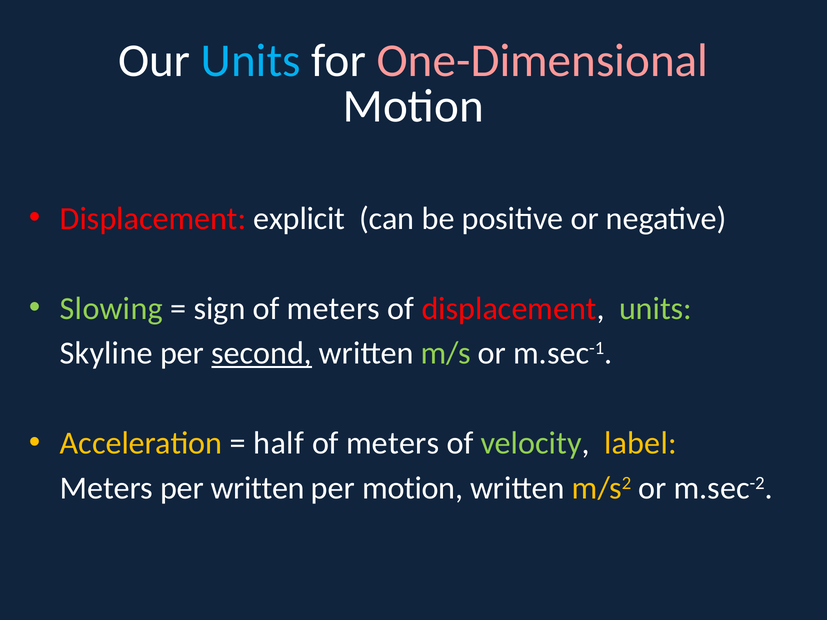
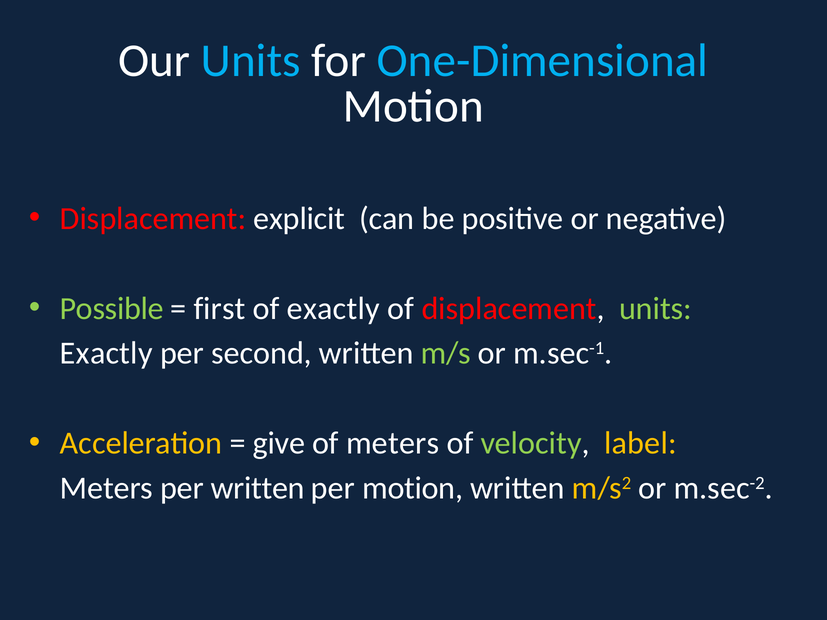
One-Dimensional colour: pink -> light blue (542, 61)
Slowing: Slowing -> Possible (112, 309)
sign: sign -> first (220, 309)
meters: meters -> exactly (333, 309)
Skyline: Skyline -> Exactly (106, 353)
second underline: present -> none (262, 353)
half: half -> give (279, 443)
